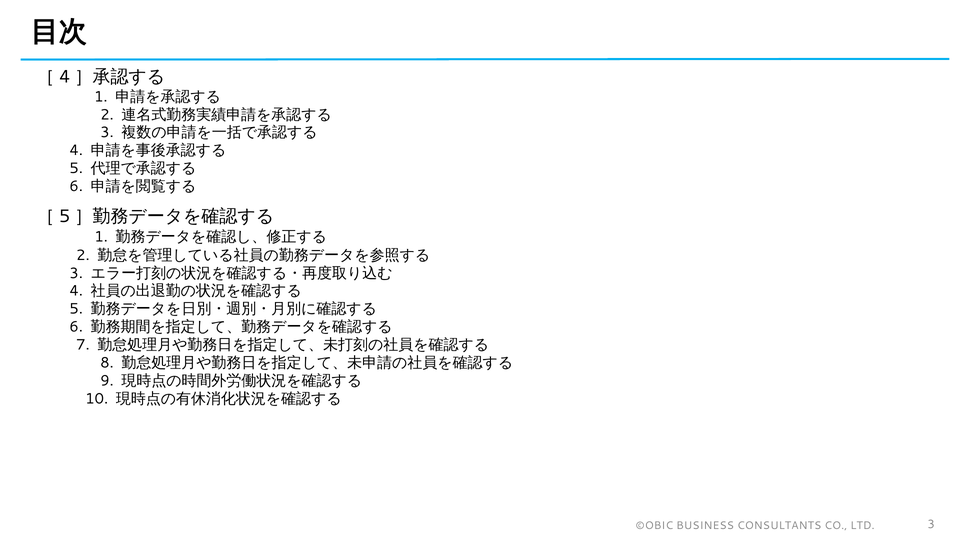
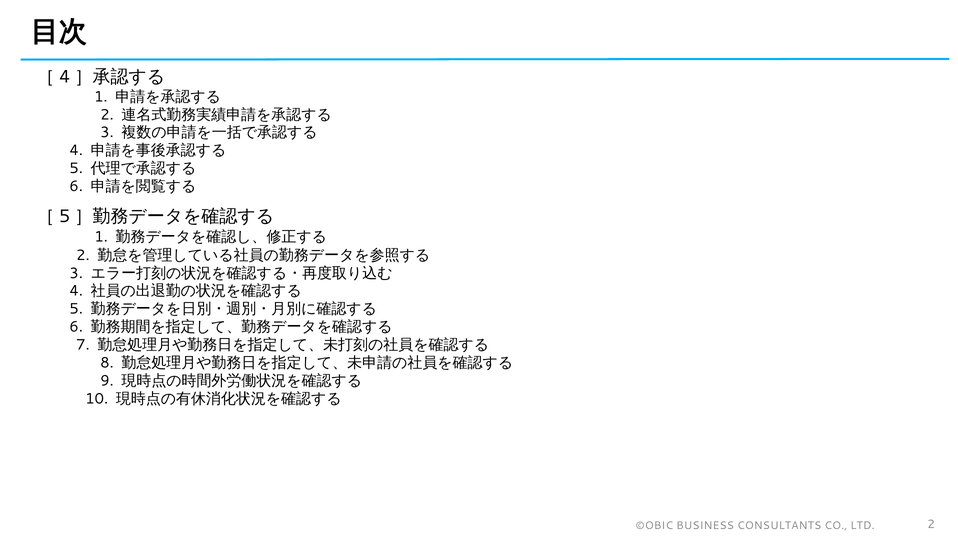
LTD 3: 3 -> 2 (931, 524)
